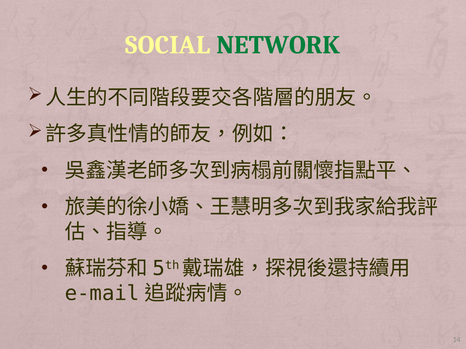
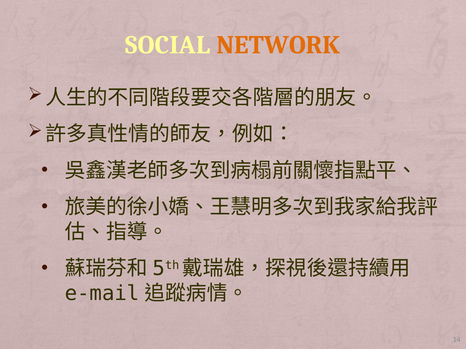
NETWORK colour: green -> orange (278, 45)
